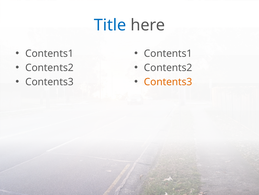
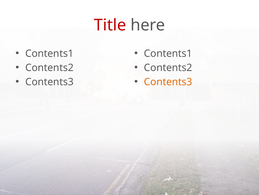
Title colour: blue -> red (110, 25)
